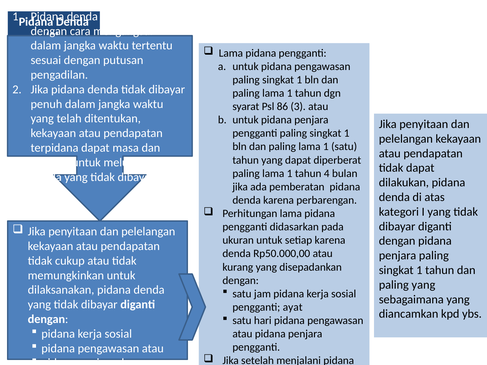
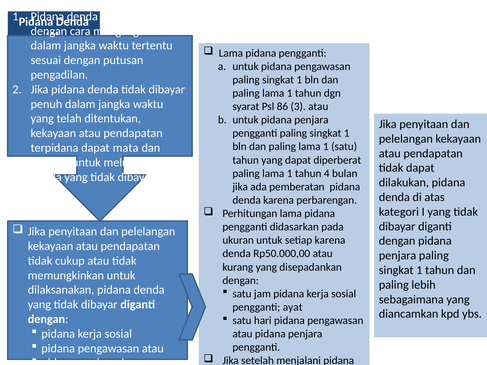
masa: masa -> mata (126, 148)
paling yang: yang -> lebih (424, 285)
